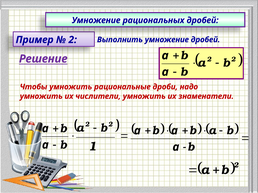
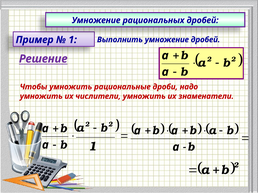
2: 2 -> 1 (73, 40)
